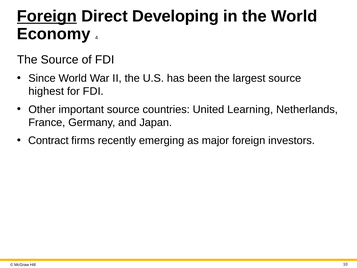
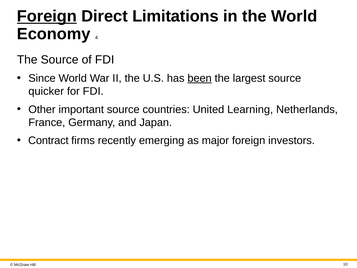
Developing: Developing -> Limitations (175, 16)
been underline: none -> present (200, 78)
highest: highest -> quicker (46, 91)
